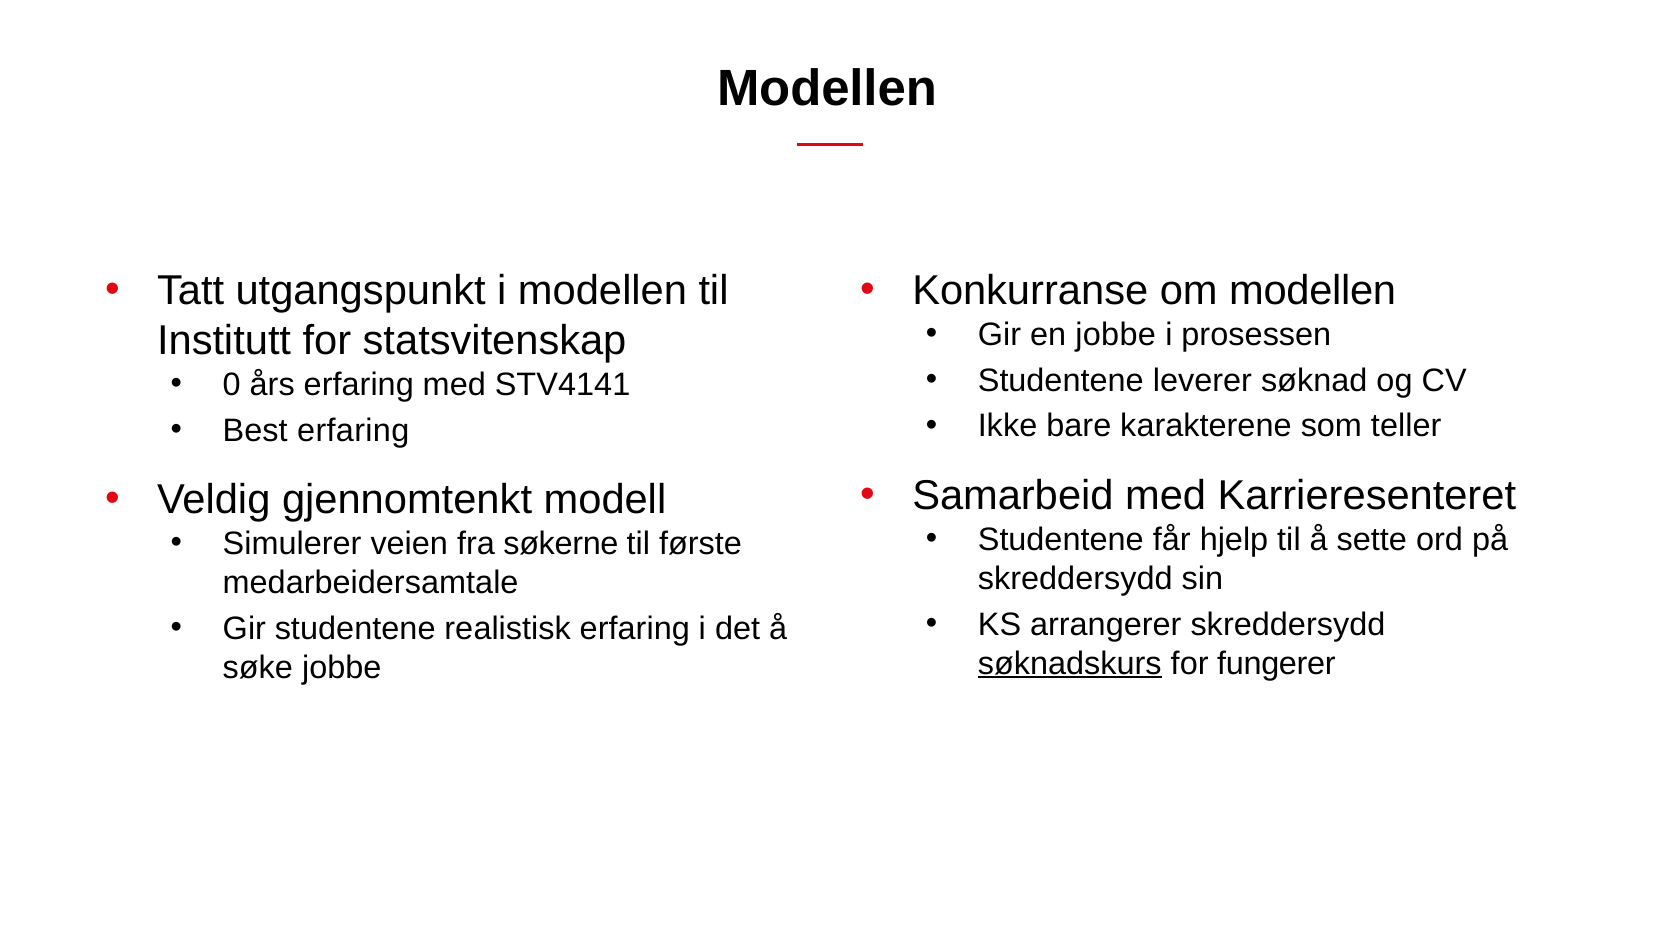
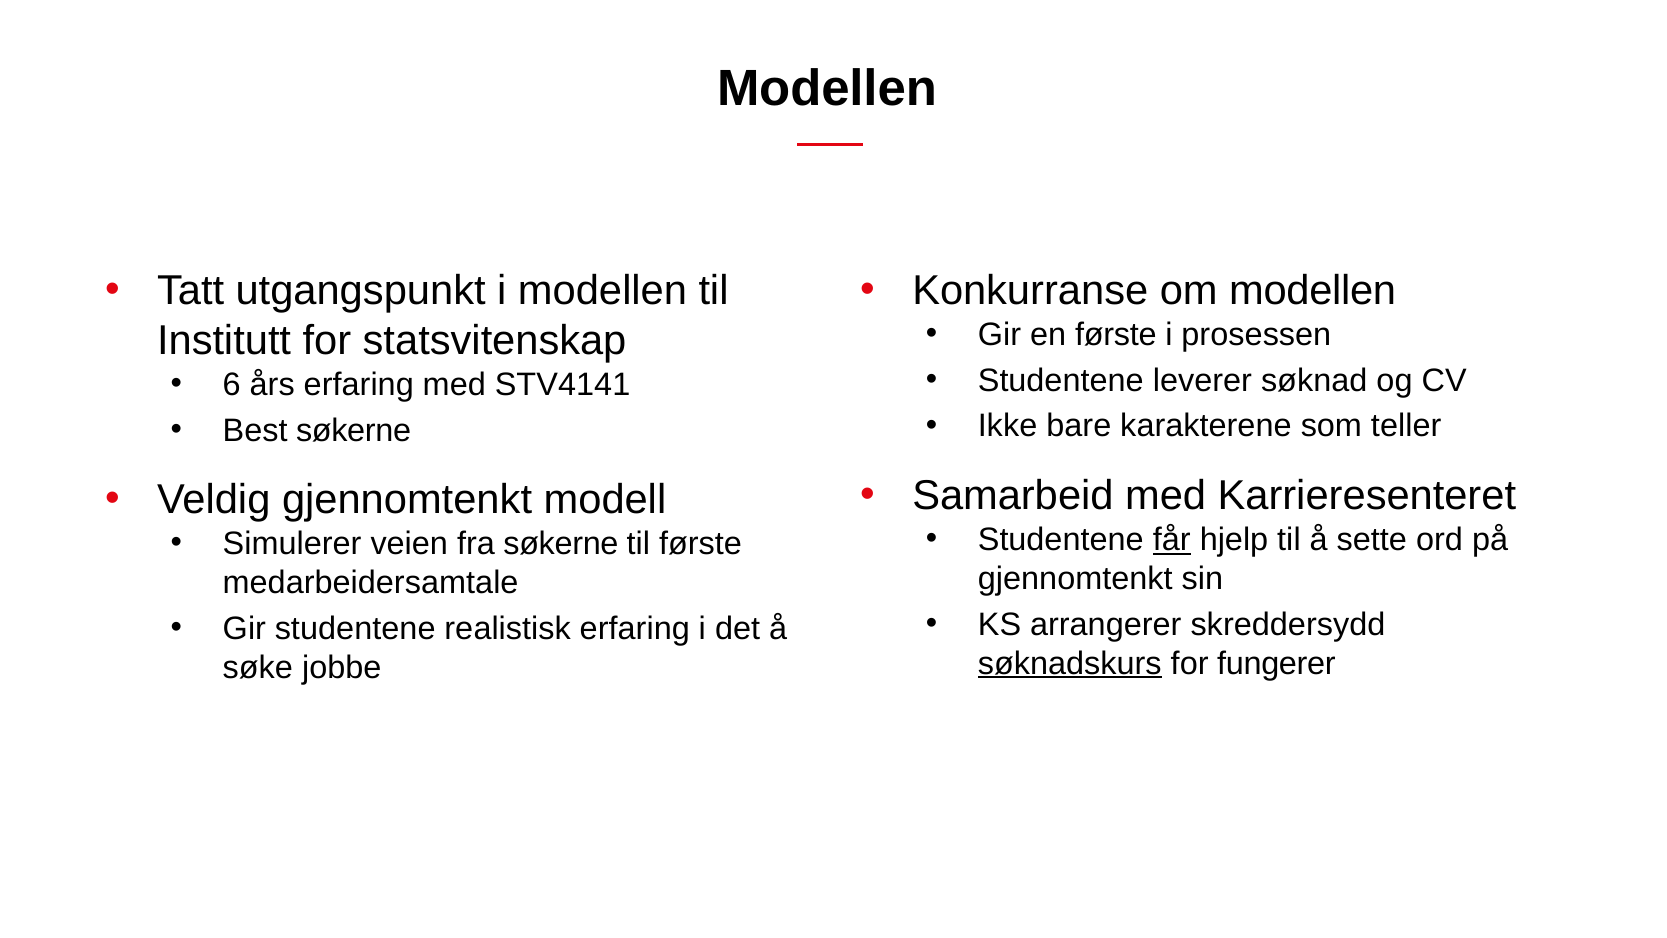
en jobbe: jobbe -> første (1116, 334)
0: 0 -> 6 (232, 384)
Best erfaring: erfaring -> søkerne (354, 430)
får underline: none -> present (1172, 540)
skreddersydd: skreddersydd -> gjennomtenkt (1075, 579)
